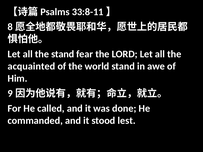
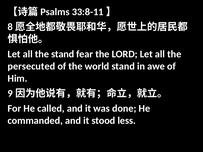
acquainted: acquainted -> persecuted (31, 66)
lest: lest -> less (127, 121)
